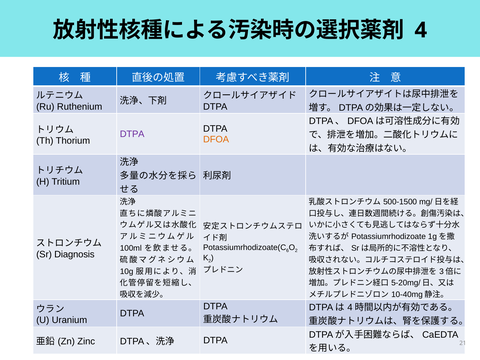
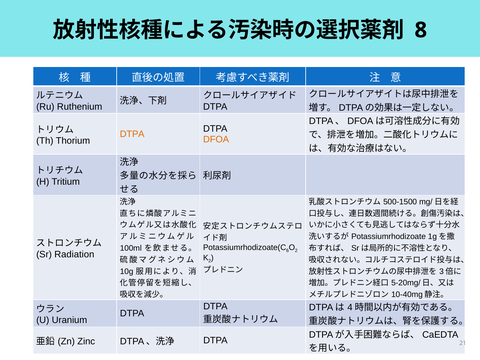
4: 4 -> 8 (421, 30)
DTPA colour: purple -> orange (132, 134)
Diagnosis: Diagnosis -> Radiation (74, 254)
